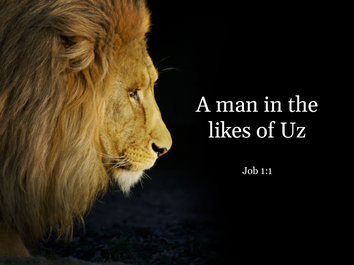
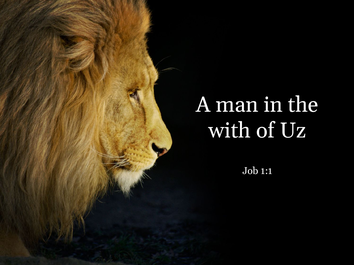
likes: likes -> with (230, 131)
